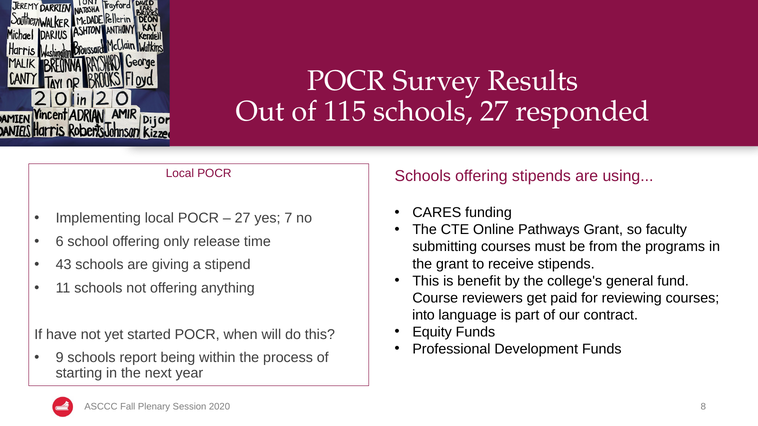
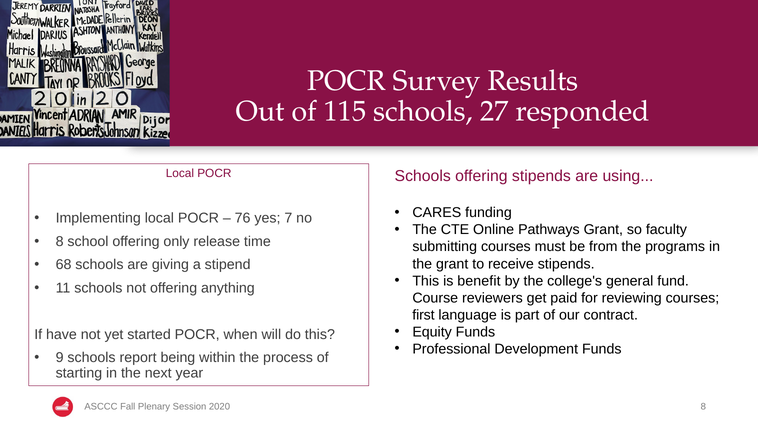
27: 27 -> 76 (243, 219)
6: 6 -> 8 (60, 242)
43: 43 -> 68 (64, 265)
into: into -> first (423, 315)
